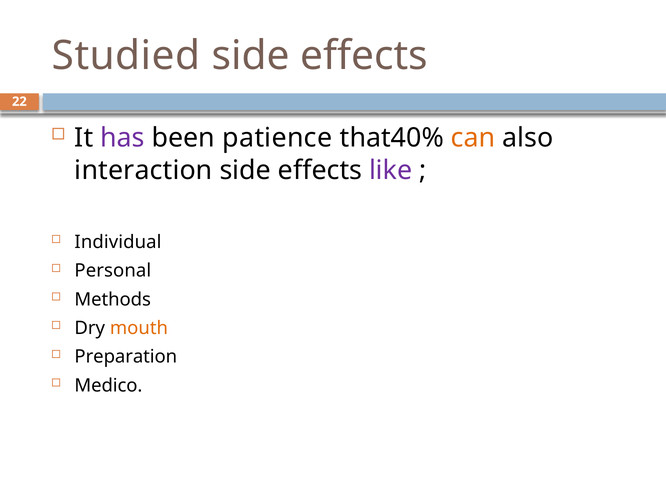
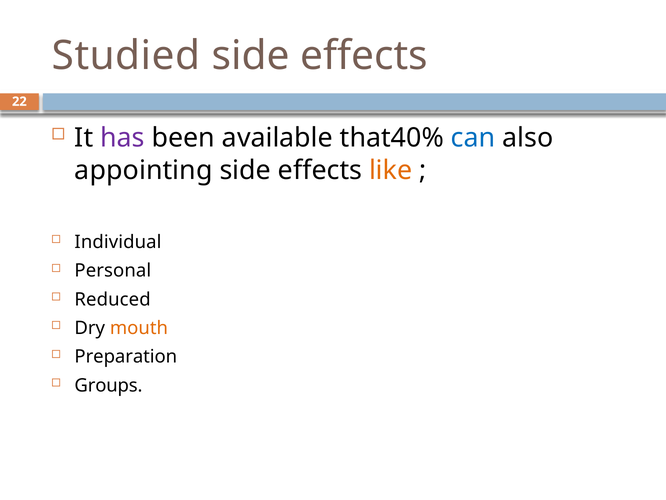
patience: patience -> available (277, 138)
can colour: orange -> blue (473, 138)
interaction: interaction -> appointing (144, 170)
like colour: purple -> orange (391, 170)
Methods: Methods -> Reduced (113, 299)
Medico: Medico -> Groups (109, 385)
